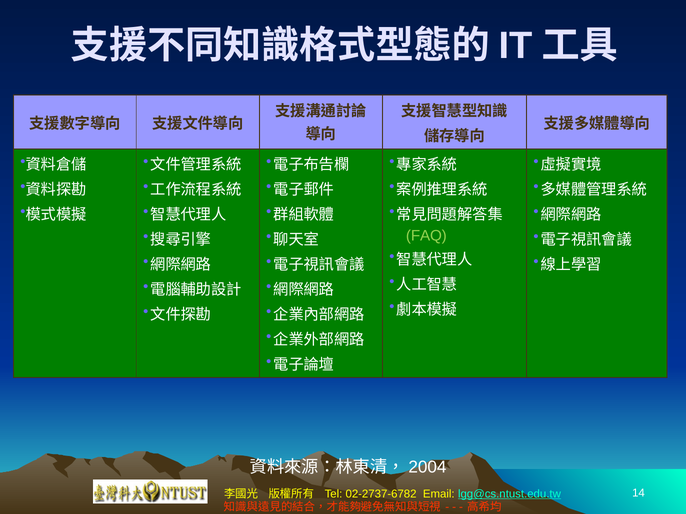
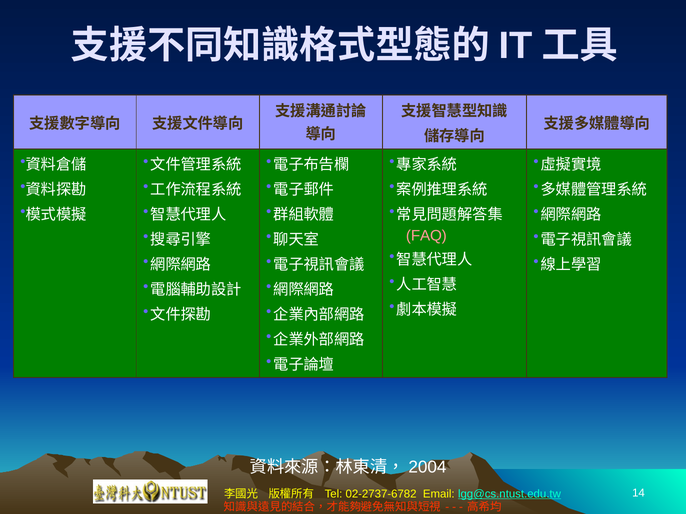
FAQ colour: light green -> pink (426, 236)
